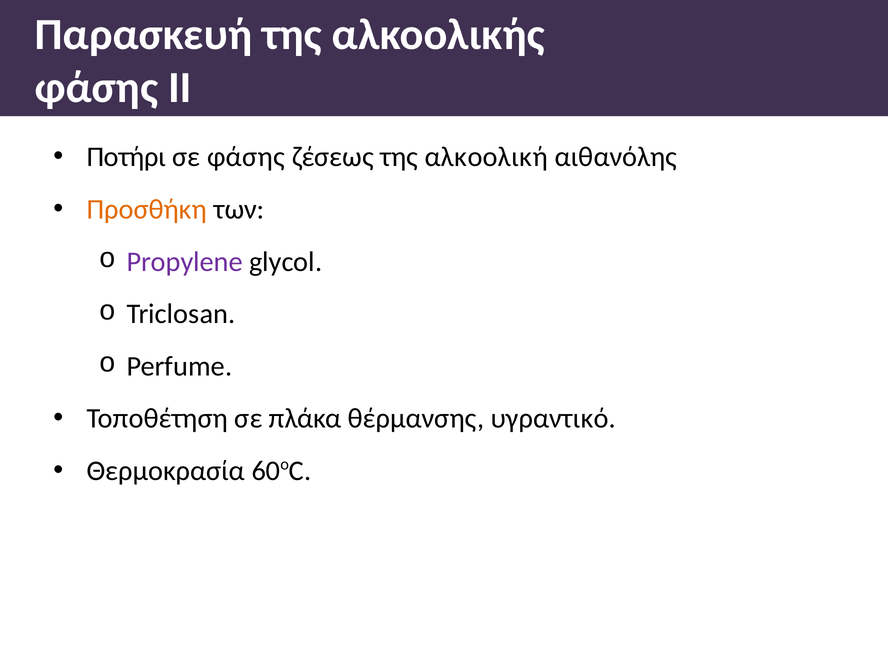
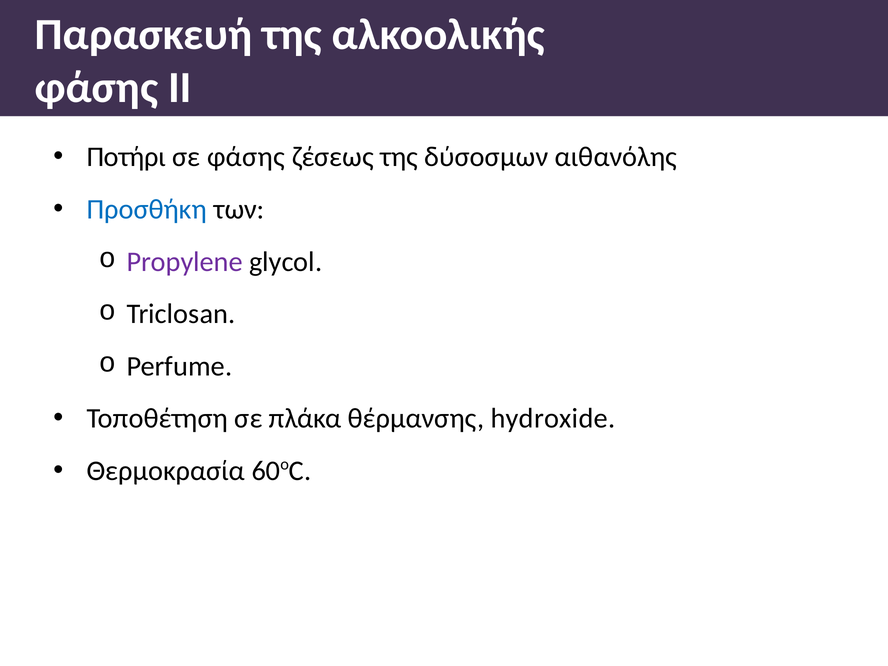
αλκοολική: αλκοολική -> δύσοσμων (486, 157)
Προσθήκη colour: orange -> blue (147, 209)
υγραντικό: υγραντικό -> hydroxide (553, 419)
